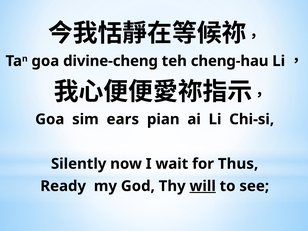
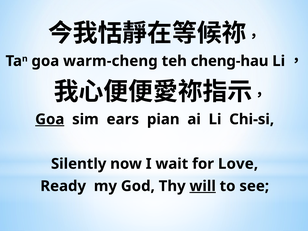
divine-cheng: divine-cheng -> warm-cheng (110, 61)
Goa underline: none -> present (50, 119)
Thus: Thus -> Love (238, 164)
